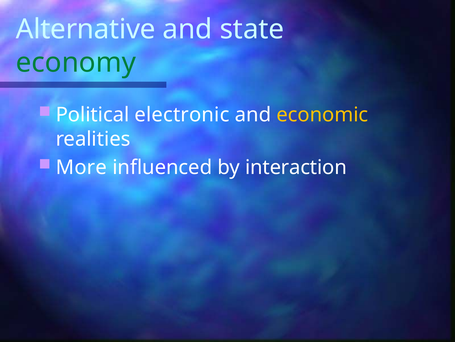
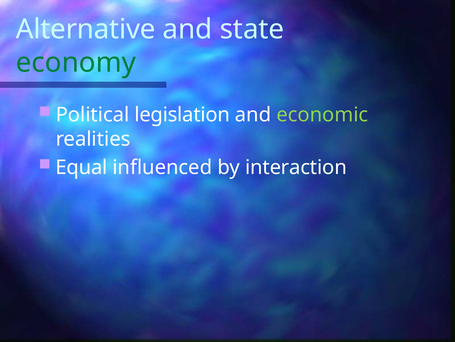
electronic: electronic -> legislation (182, 114)
economic colour: yellow -> light green (322, 114)
More: More -> Equal (82, 167)
